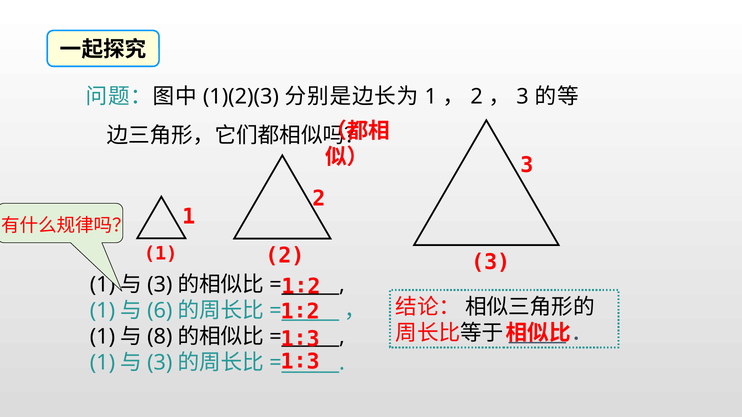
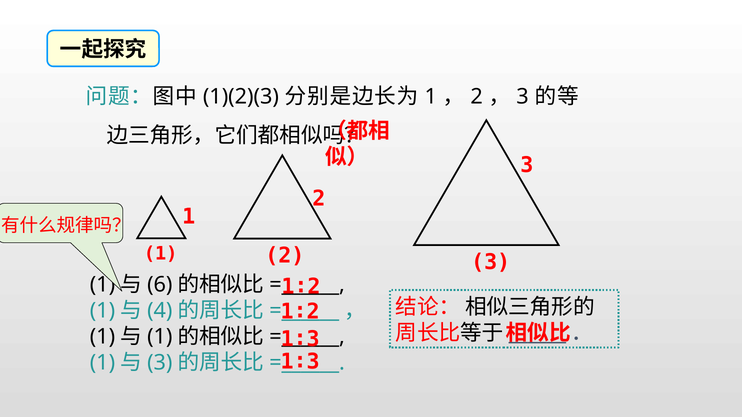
3: 3 -> 6 (160, 285)
6: 6 -> 4 (160, 311)
8: 8 -> 1 (160, 337)
